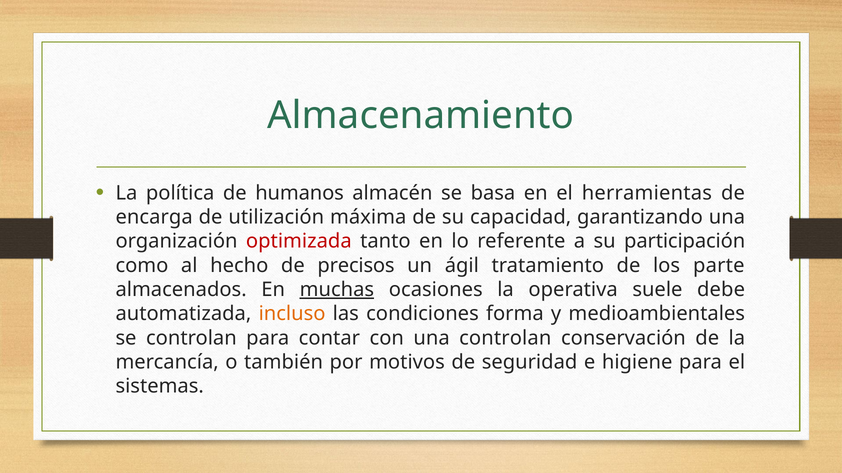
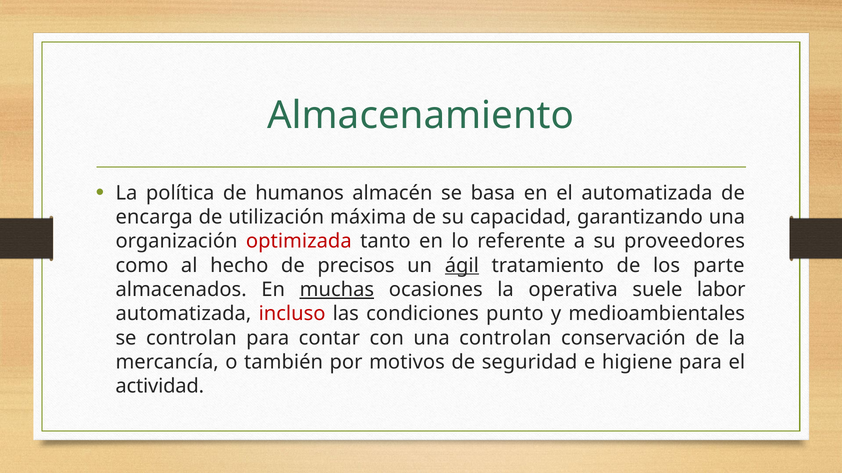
el herramientas: herramientas -> automatizada (647, 193)
participación: participación -> proveedores (685, 242)
ágil underline: none -> present (462, 266)
debe: debe -> labor (721, 290)
incluso colour: orange -> red (292, 314)
forma: forma -> punto (515, 314)
sistemas: sistemas -> actividad (160, 387)
